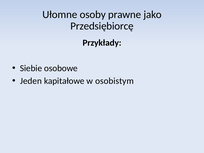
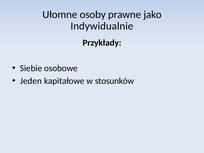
Przedsiębiorcę: Przedsiębiorcę -> Indywidualnie (102, 26)
osobistym: osobistym -> stosunków (115, 81)
